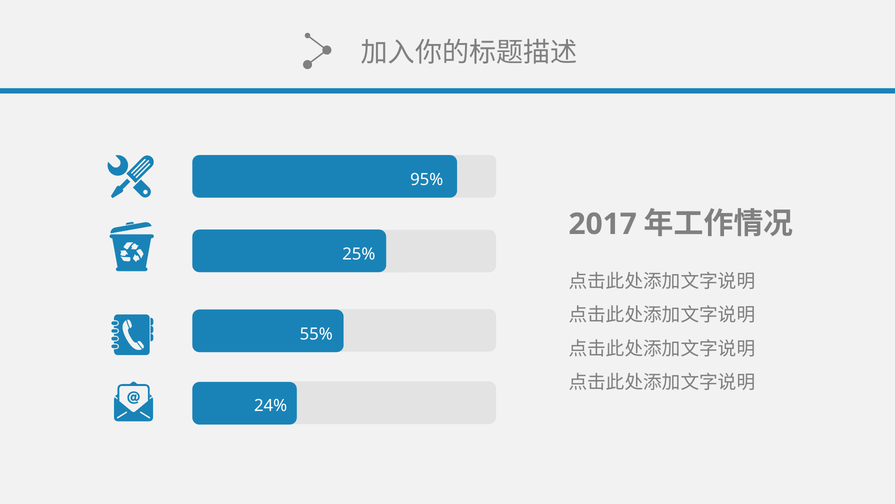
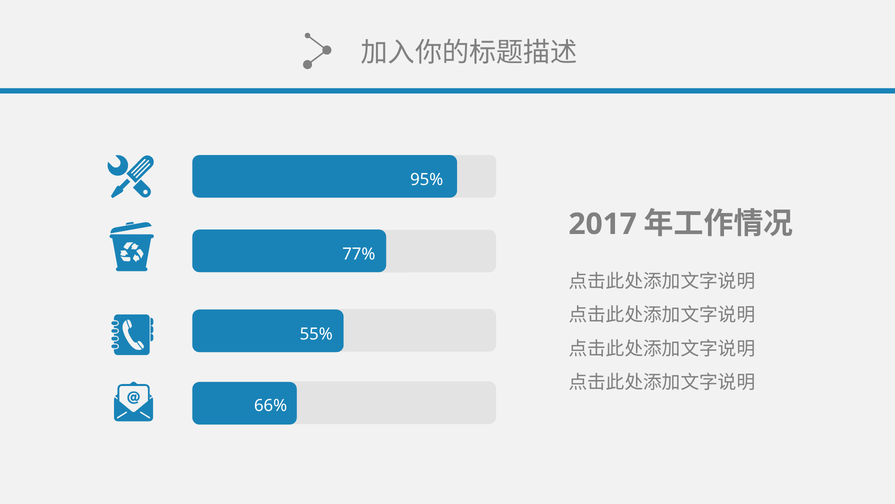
25%: 25% -> 77% (359, 254)
24%: 24% -> 66% (271, 406)
